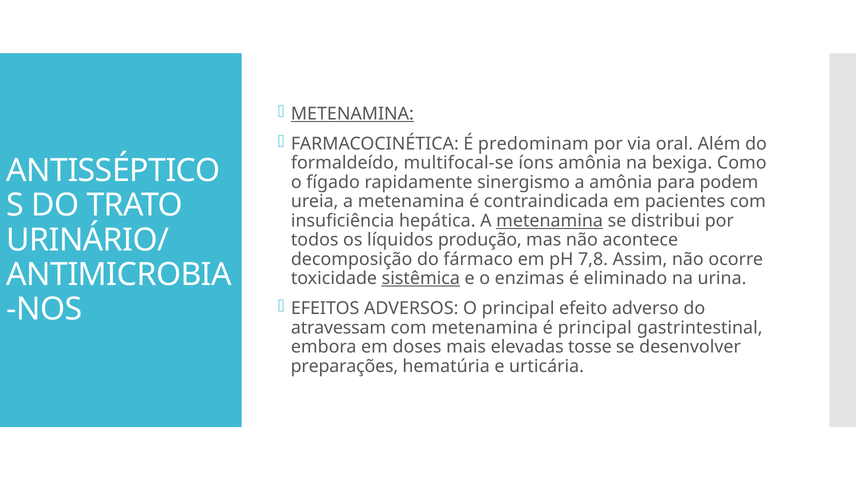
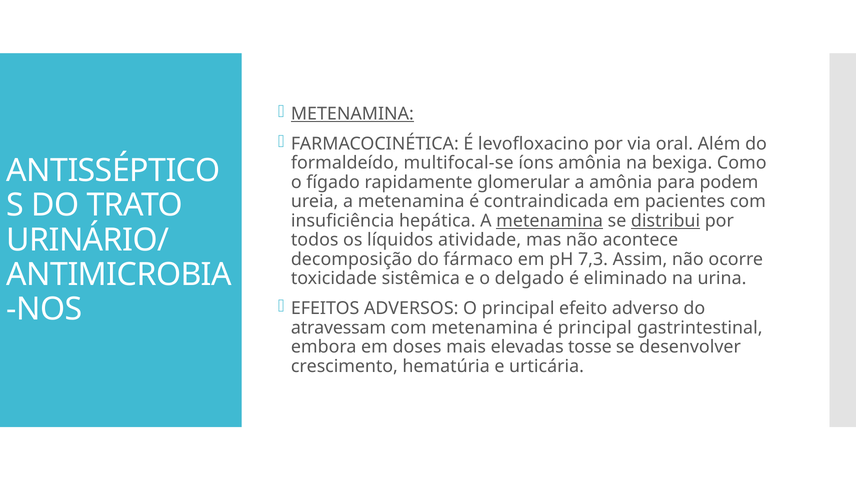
predominam: predominam -> levofloxacino (533, 144)
sinergismo: sinergismo -> glomerular (524, 183)
distribui underline: none -> present (666, 221)
produção: produção -> atividade (480, 240)
7,8: 7,8 -> 7,3 (593, 260)
sistêmica underline: present -> none (421, 279)
enzimas: enzimas -> delgado (529, 279)
preparações: preparações -> crescimento (344, 367)
